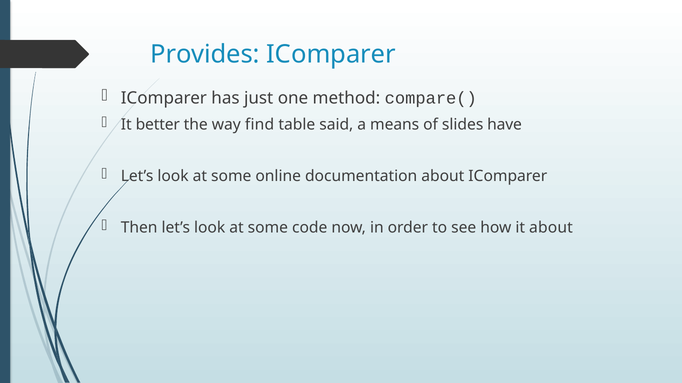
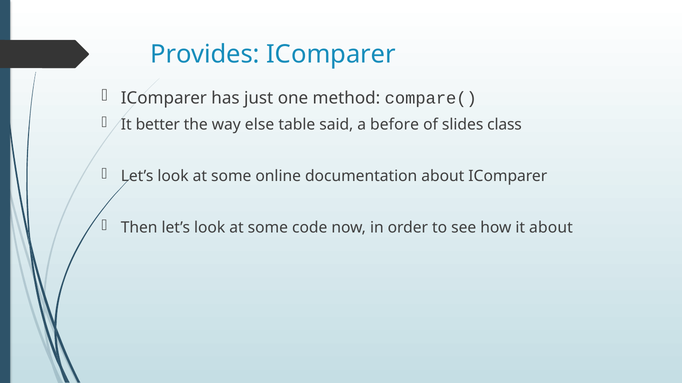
find: find -> else (260, 125)
means: means -> before (395, 125)
have: have -> class (505, 125)
